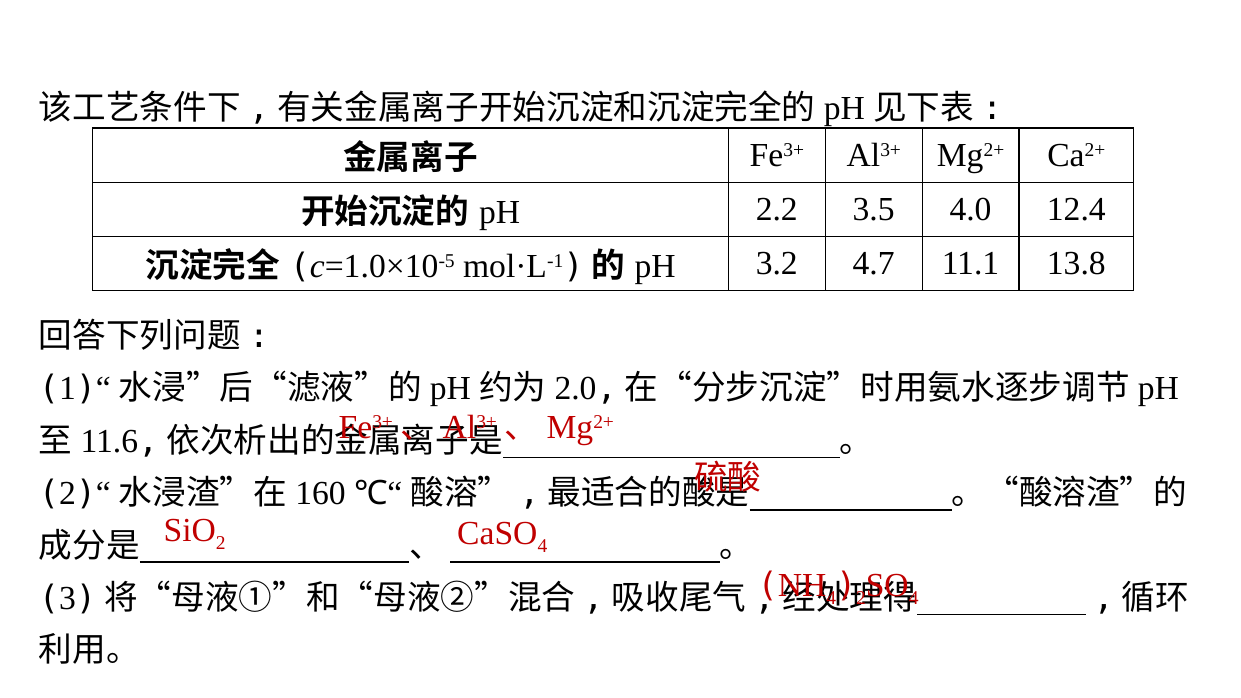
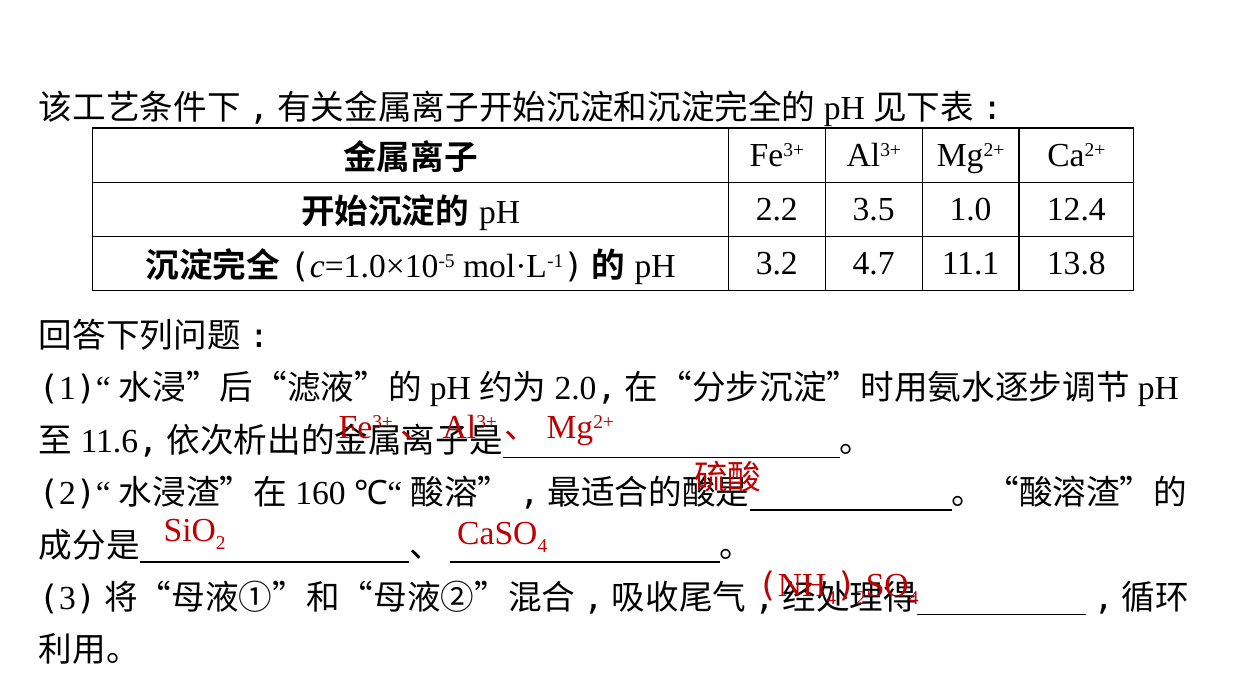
4.0: 4.0 -> 1.0 (971, 209)
